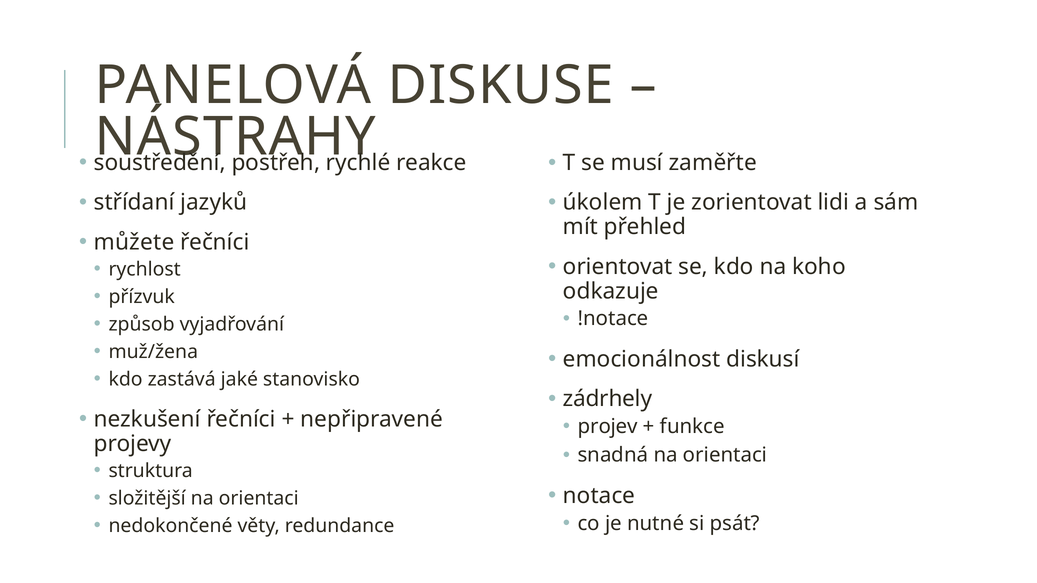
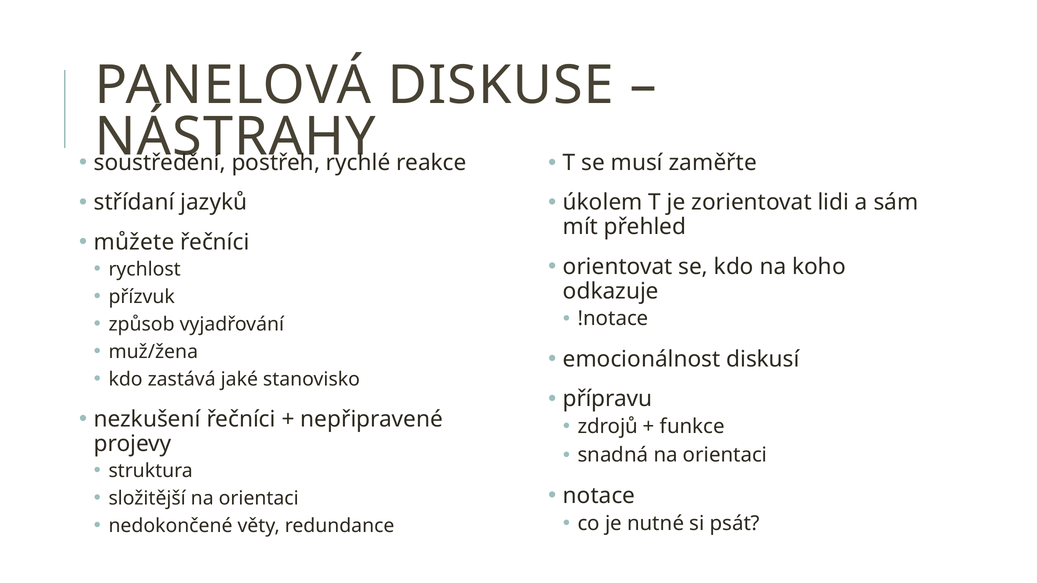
zádrhely: zádrhely -> přípravu (607, 399)
projev: projev -> zdrojů (608, 427)
